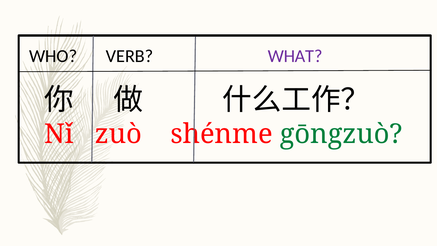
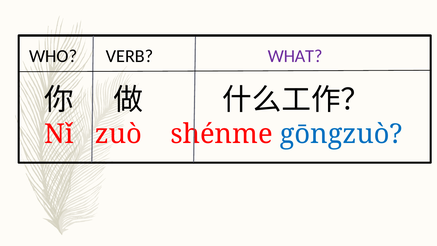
gōngzuò colour: green -> blue (341, 134)
